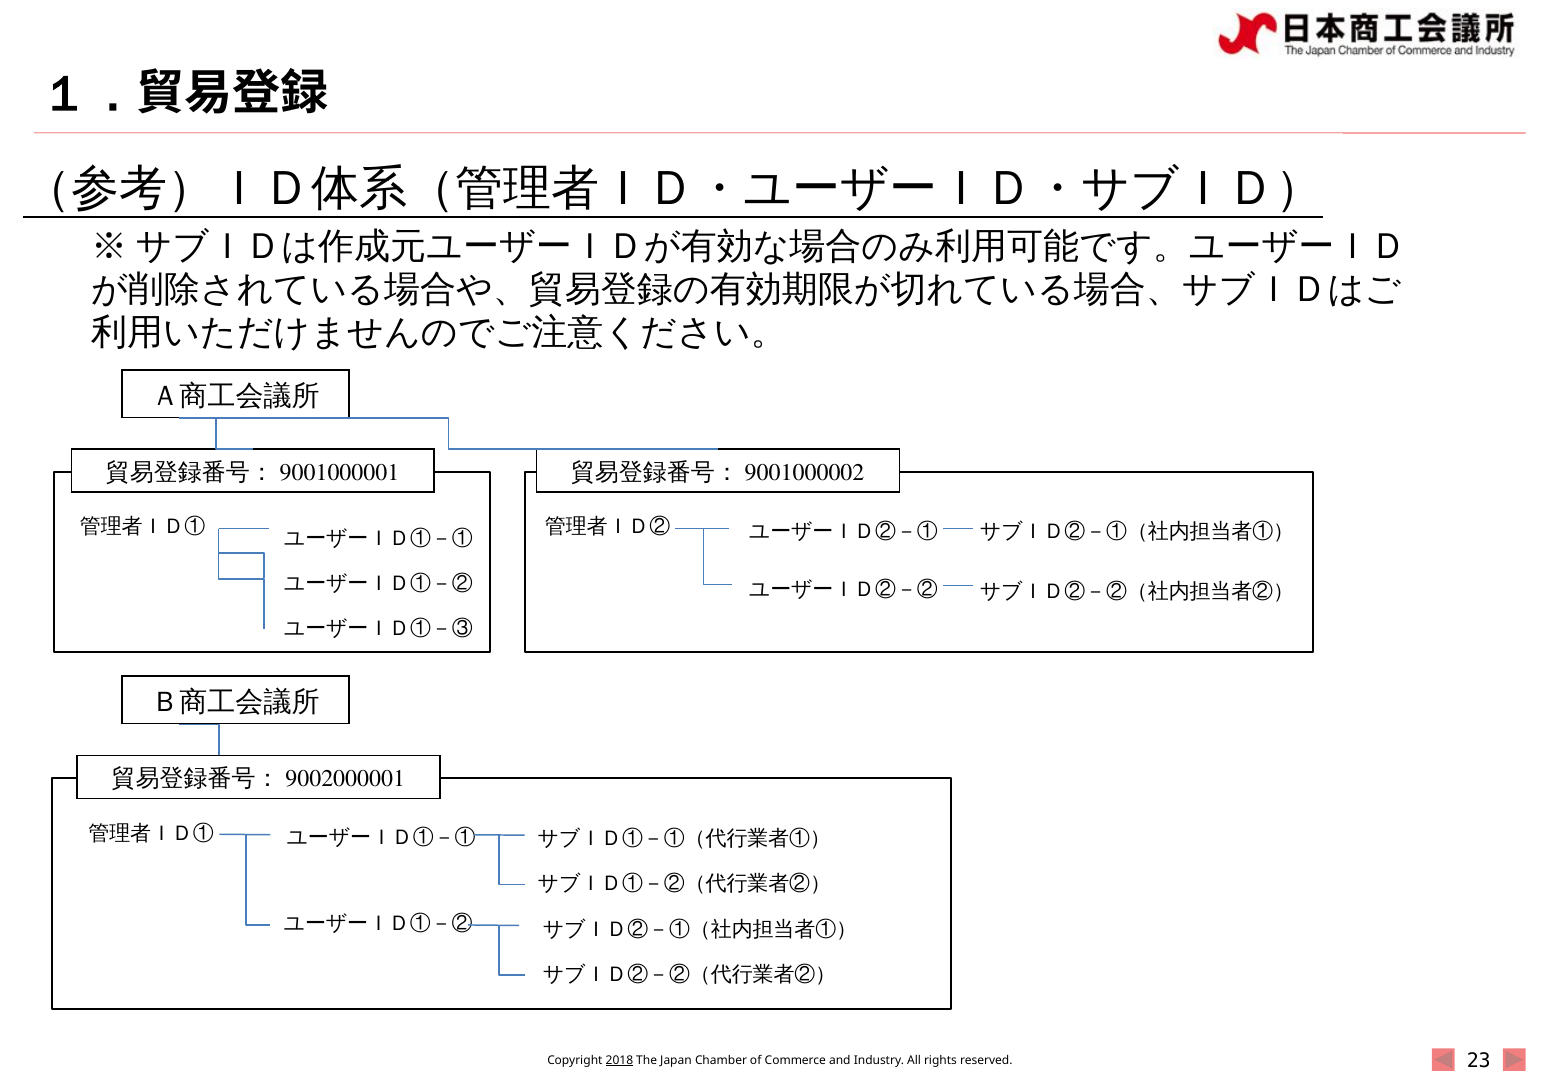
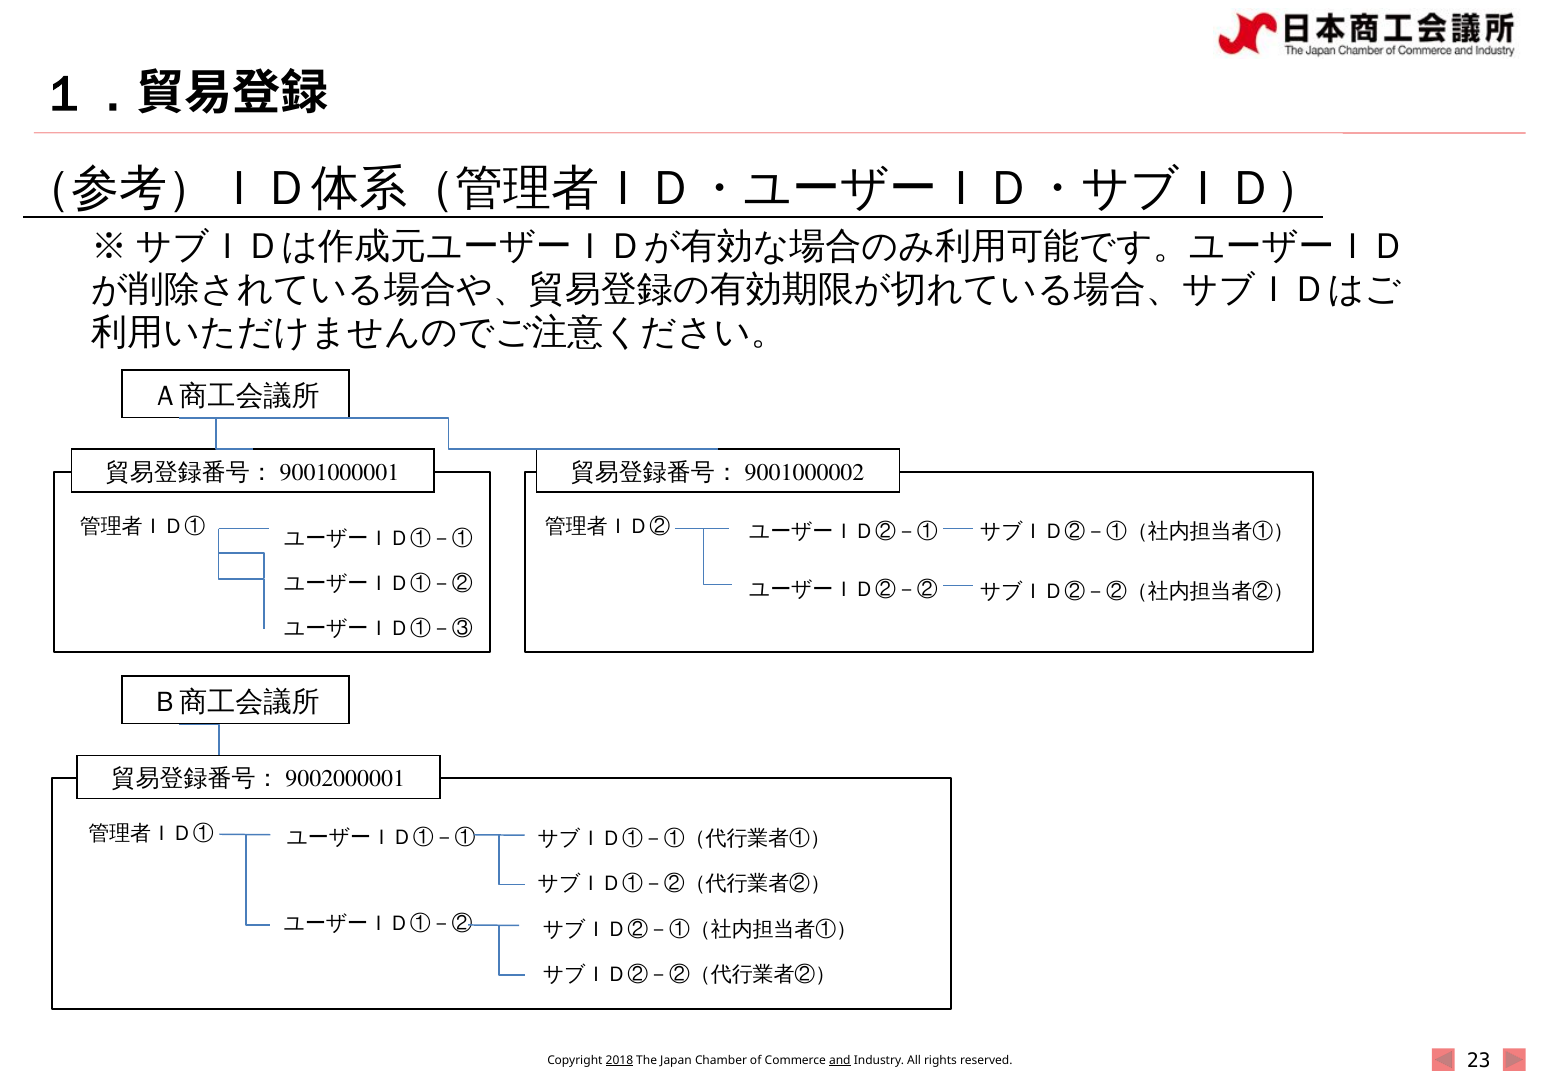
and underline: none -> present (840, 1060)
